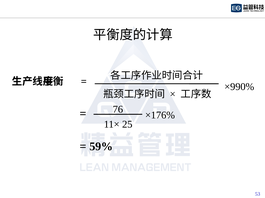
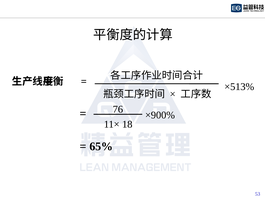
×990%: ×990% -> ×513% (239, 87)
×176%: ×176% -> ×900% (160, 115)
25: 25 -> 18 (127, 125)
59%: 59% -> 65% (101, 147)
